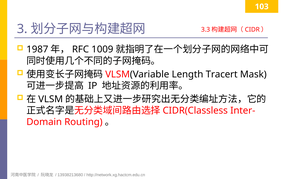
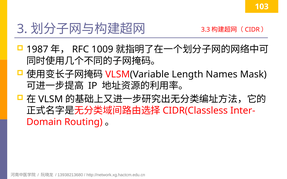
Tracert: Tracert -> Names (222, 74)
